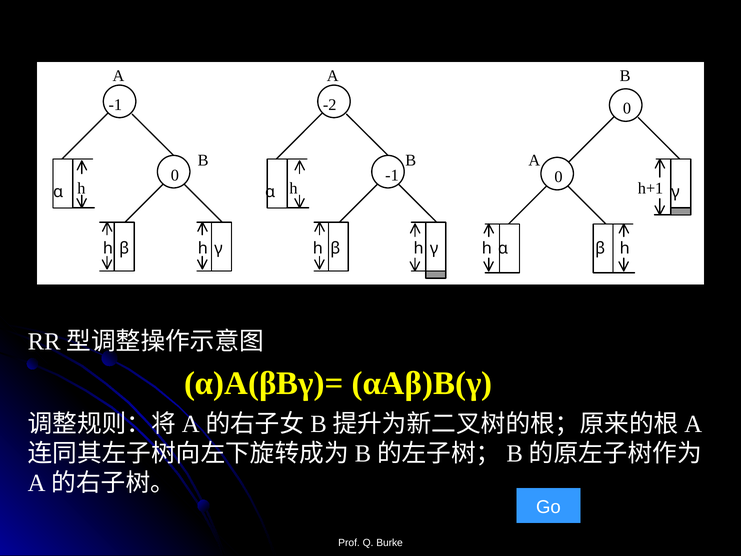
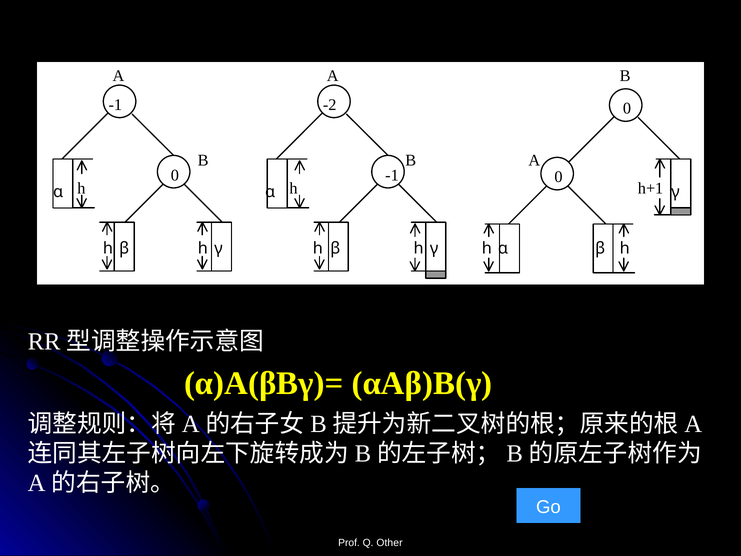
Burke: Burke -> Other (389, 543)
